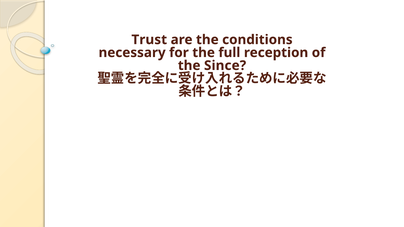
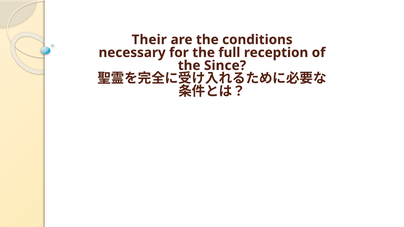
Trust: Trust -> Their (149, 40)
